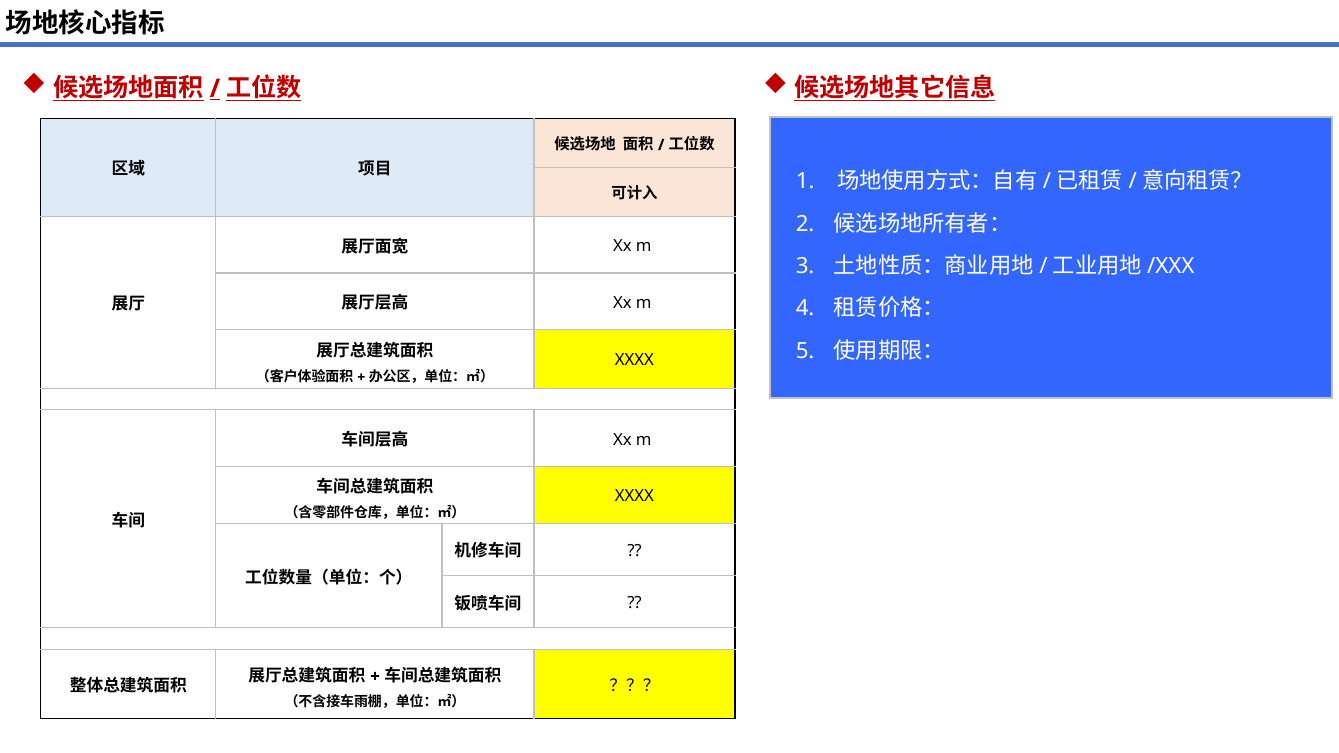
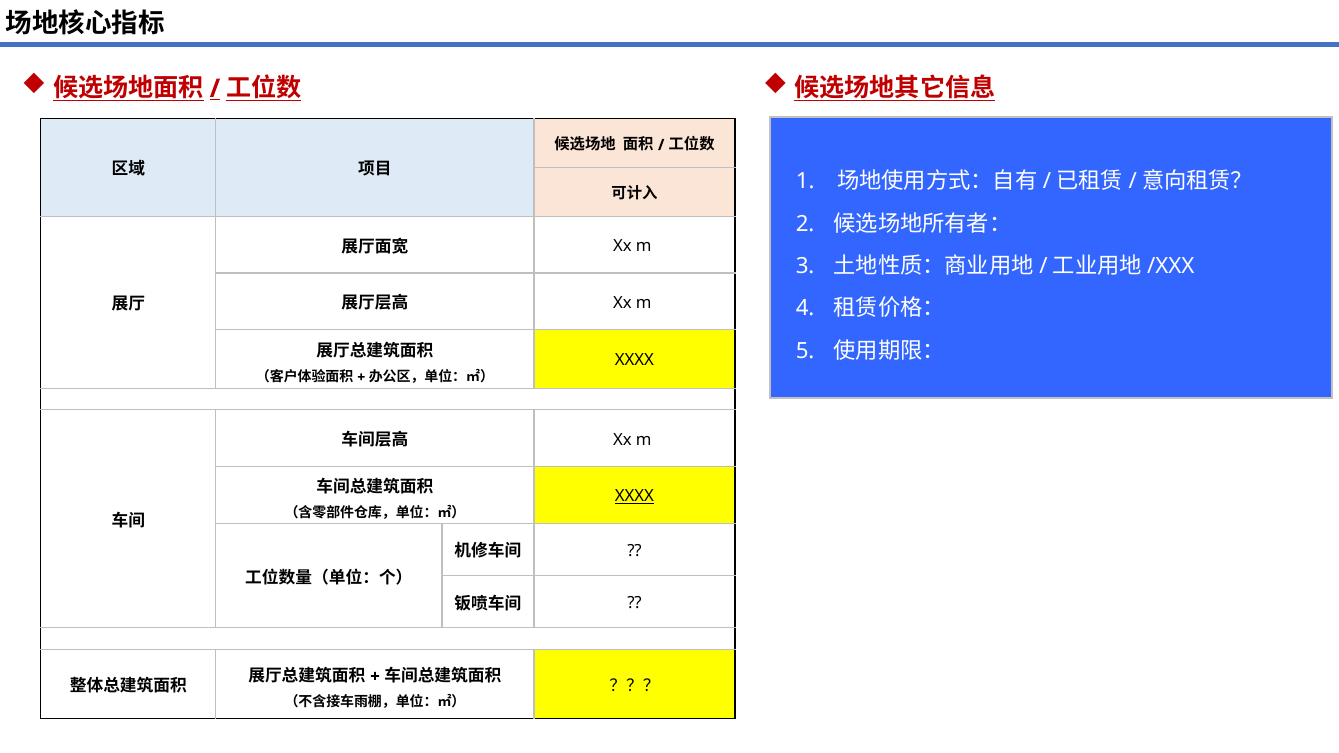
XXXX underline: none -> present (634, 496)
